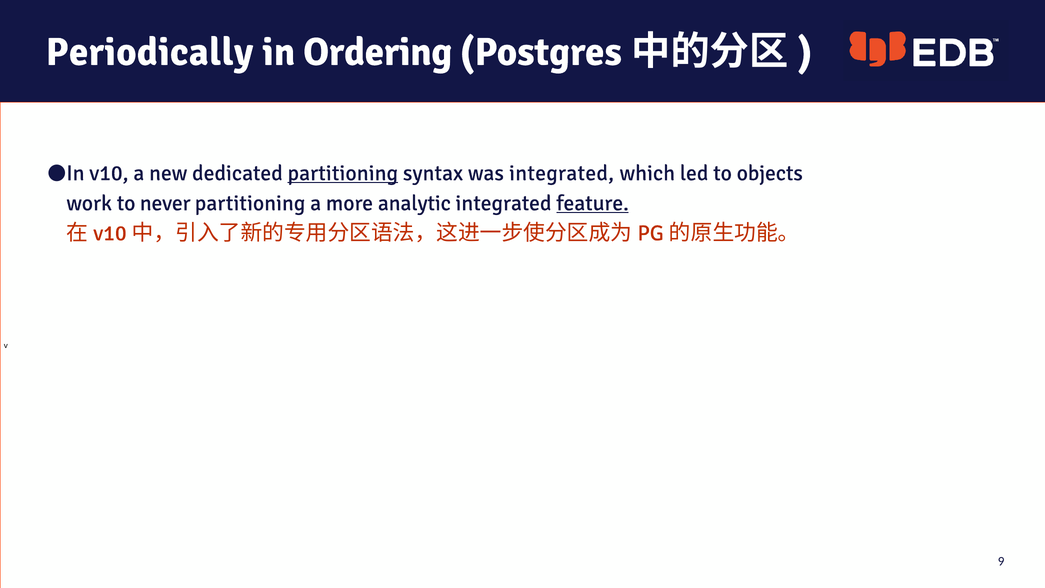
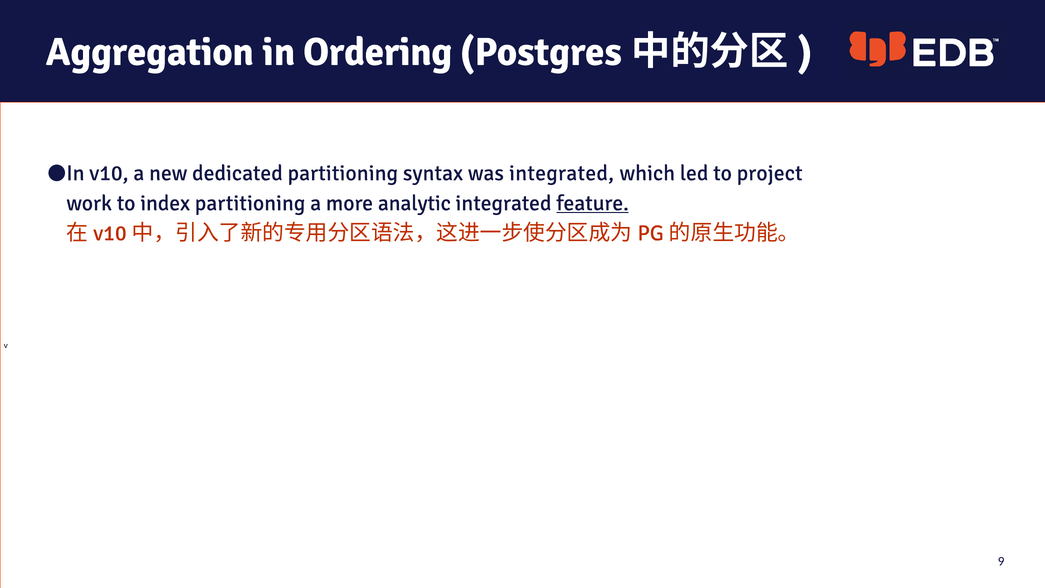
Periodically: Periodically -> Aggregation (150, 52)
partitioning underline: present -> none (343, 173)
objects: objects -> project (770, 173)
never: never -> index (165, 203)
